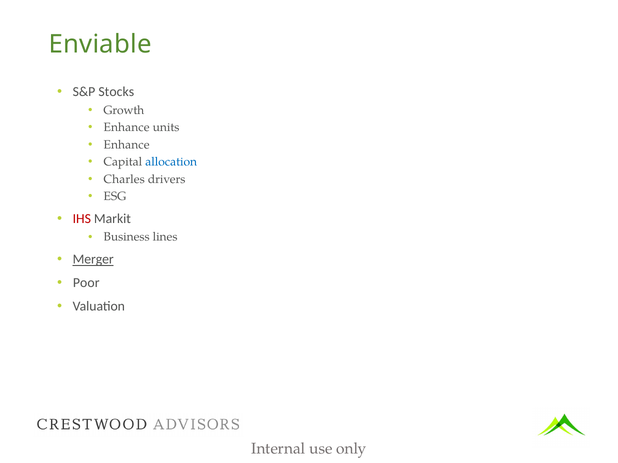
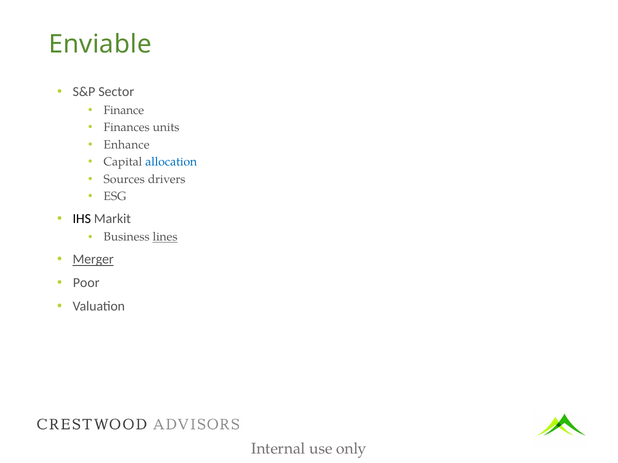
Stocks: Stocks -> Sector (116, 92)
Growth: Growth -> Finance (124, 110)
Enhance: Enhance -> Finances (127, 127)
Charles: Charles -> Sources (124, 179)
IHS colour: red -> black (82, 219)
lines underline: none -> present (165, 237)
